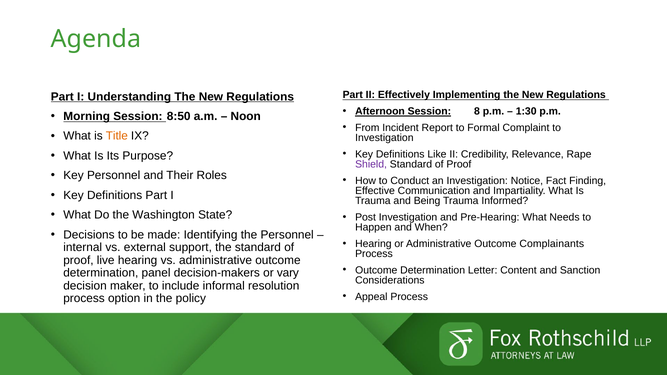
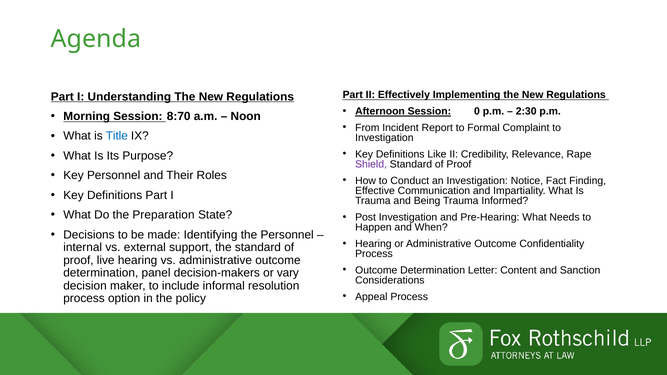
8: 8 -> 0 (477, 111)
1:30: 1:30 -> 2:30 (526, 111)
8:50: 8:50 -> 8:70 (179, 116)
Title colour: orange -> blue (117, 136)
Washington: Washington -> Preparation (164, 215)
Complainants: Complainants -> Confidentiality (552, 244)
